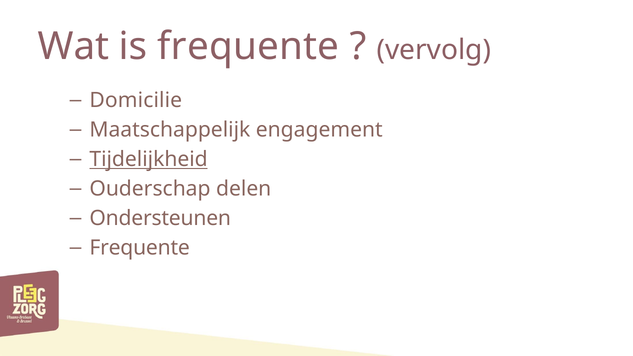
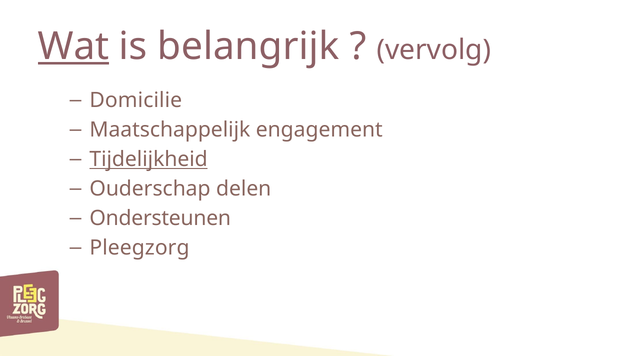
Wat underline: none -> present (74, 47)
is frequente: frequente -> belangrijk (248, 47)
Frequente: Frequente -> Pleegzorg (139, 248)
